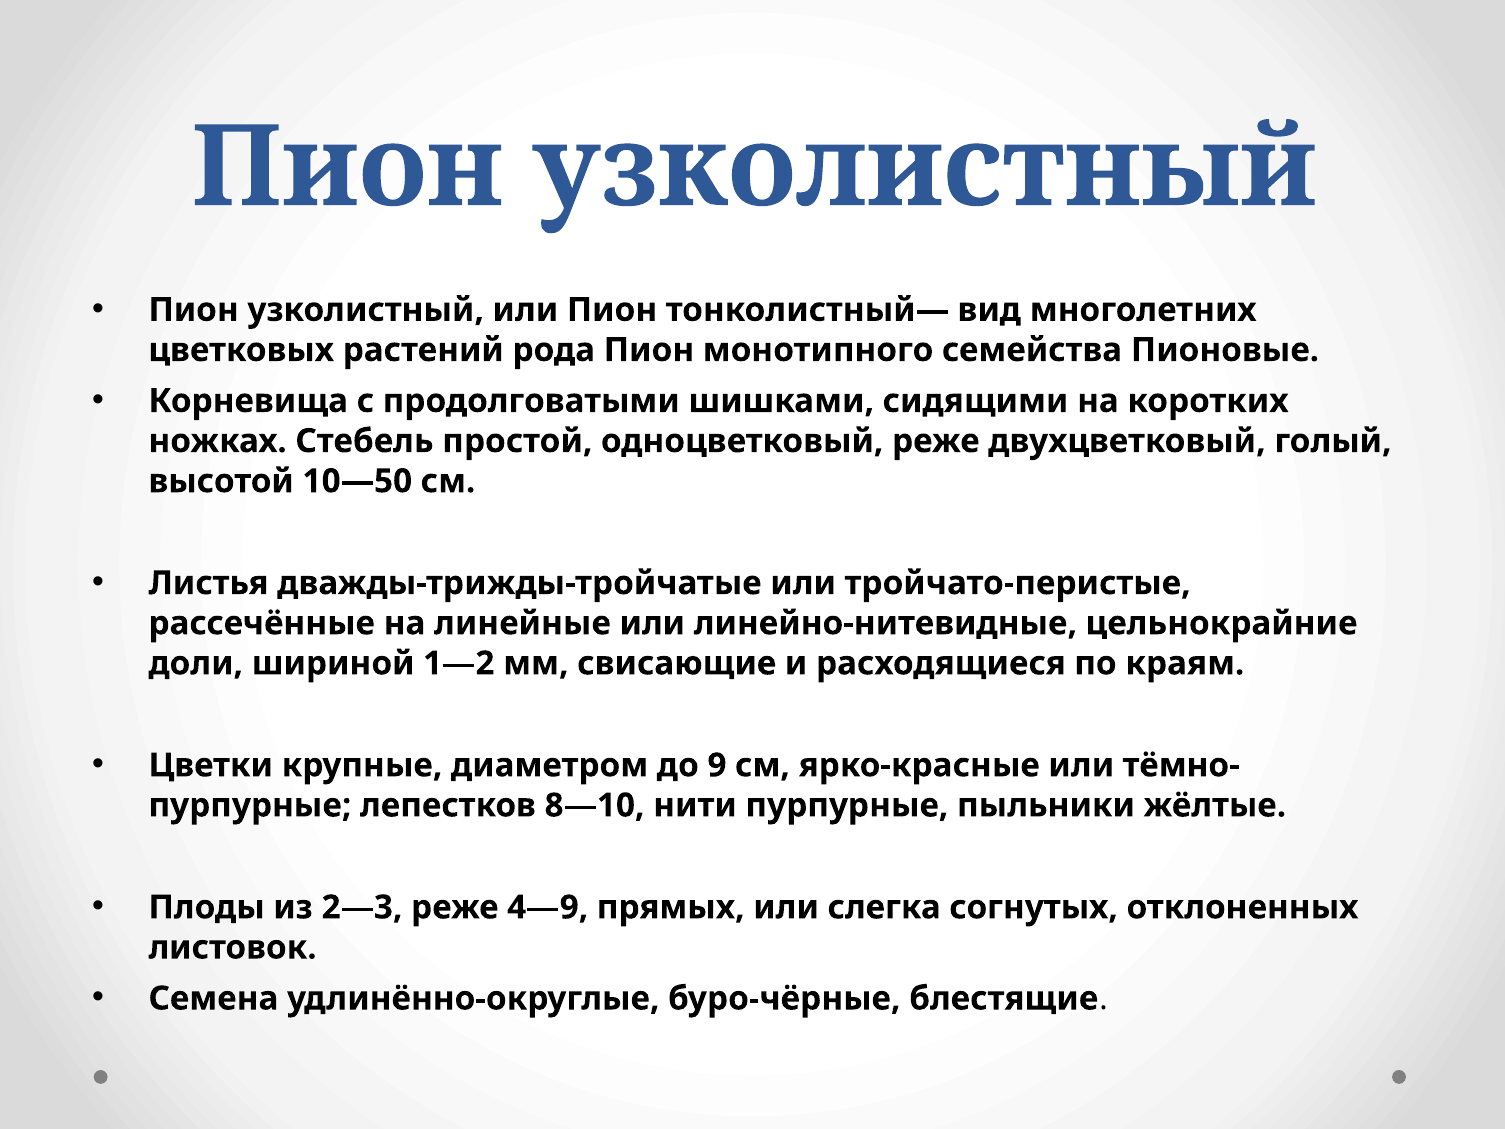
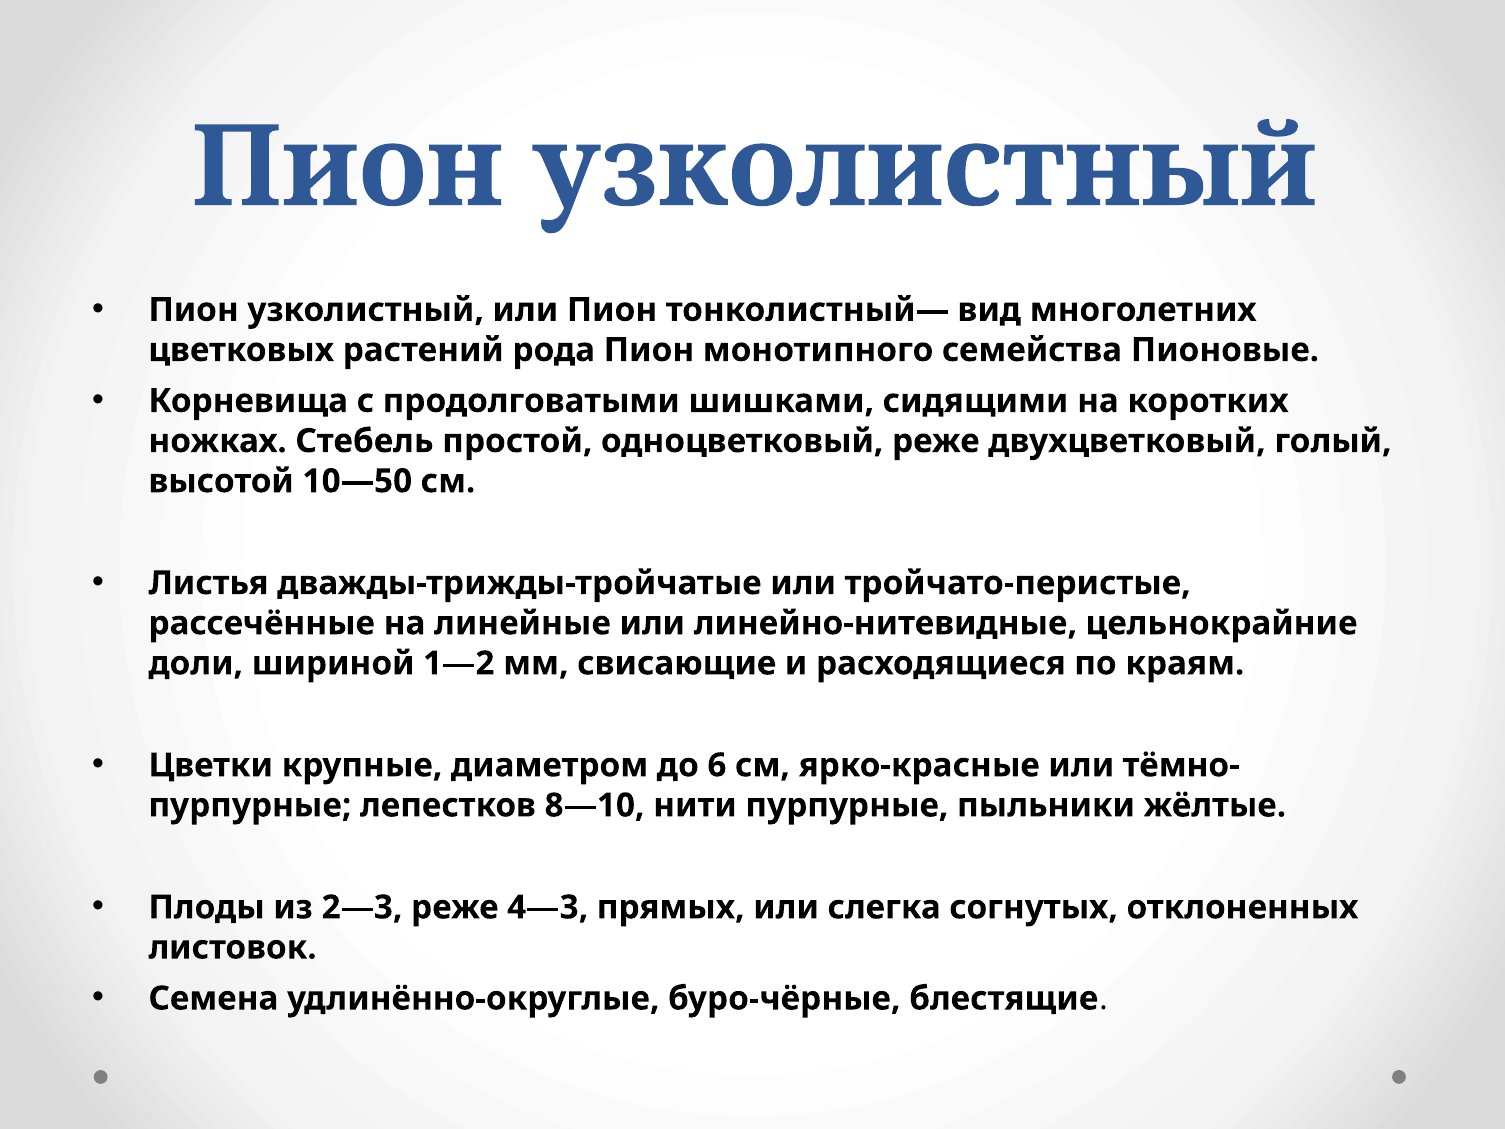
9: 9 -> 6 (717, 765)
4—9: 4—9 -> 4—3 (548, 907)
